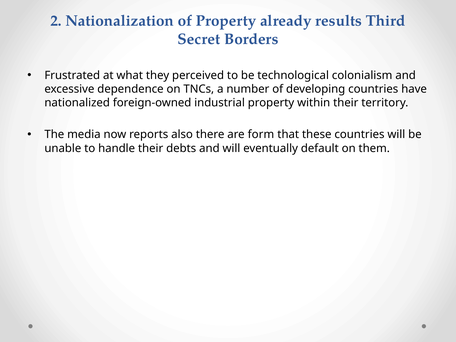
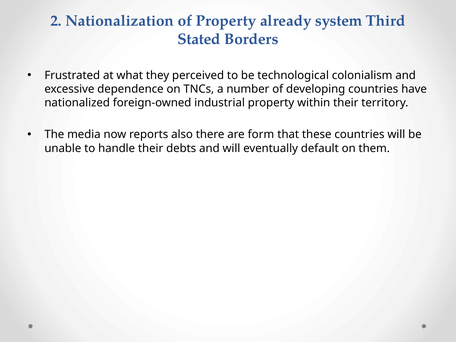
results: results -> system (339, 21)
Secret: Secret -> Stated (199, 39)
